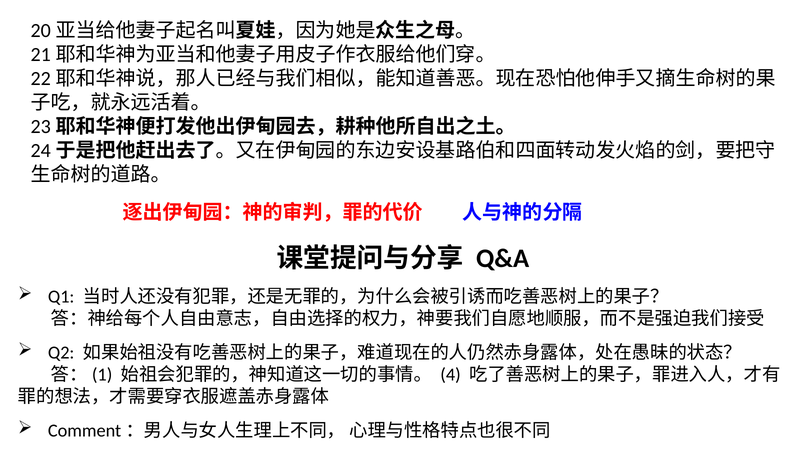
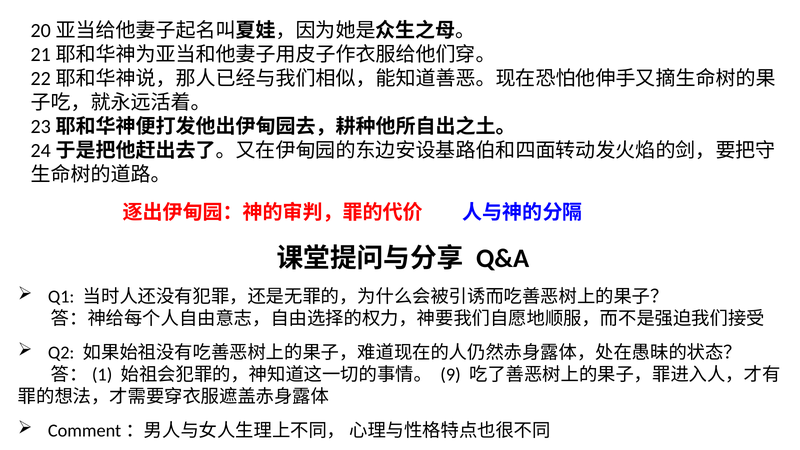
4: 4 -> 9 (451, 375)
